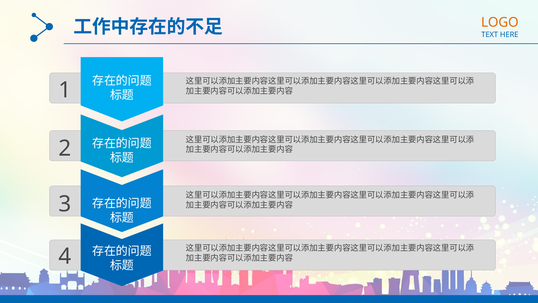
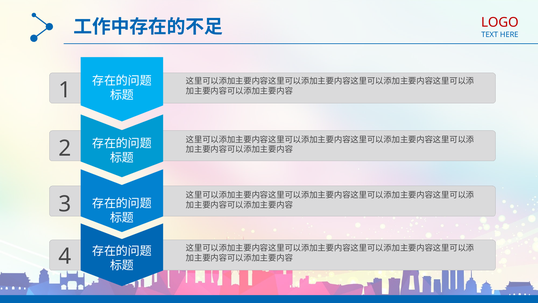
LOGO colour: orange -> red (500, 23)
